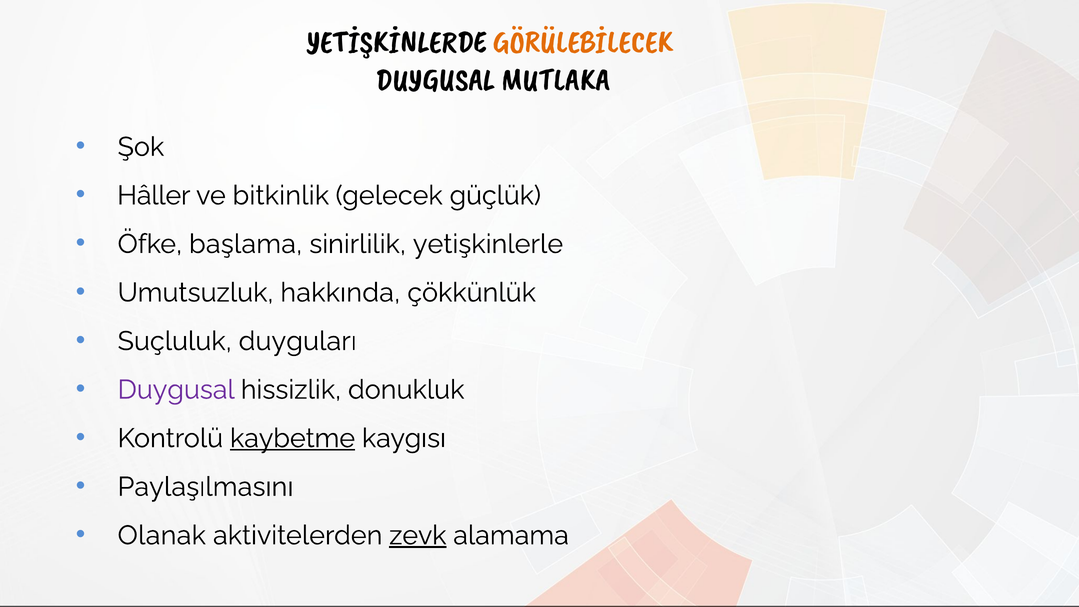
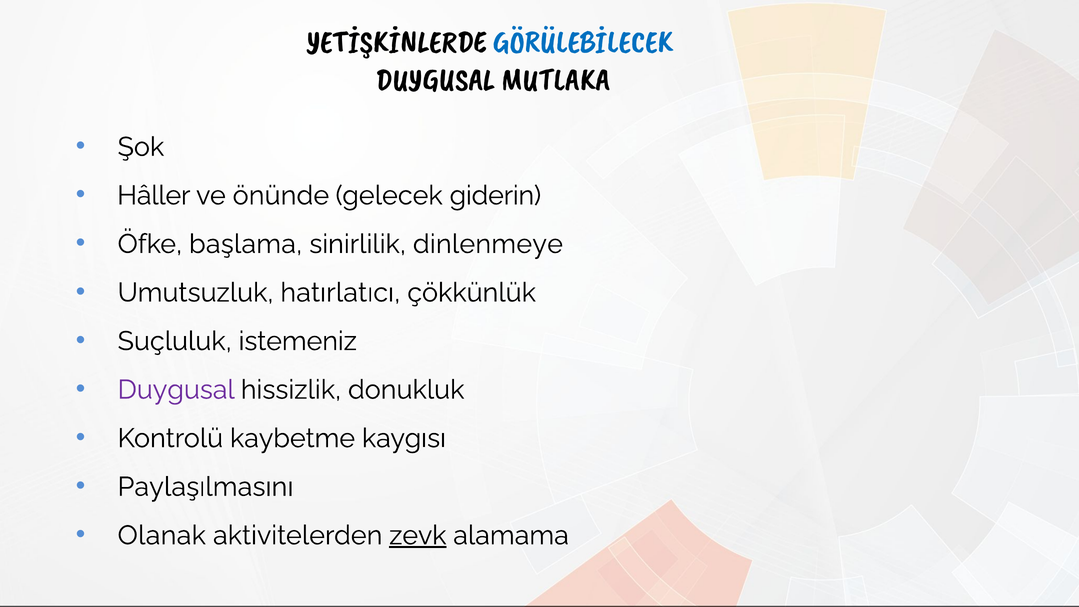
GÖRÜLEBİLECEK colour: orange -> blue (583, 42)
bitkinlik: bitkinlik -> önünde (281, 195)
güçlük: güçlük -> giderin (495, 195)
yetişkinlerle: yetişkinlerle -> dinlenmeye (488, 244)
hakkında: hakkında -> hatırlatıcı (340, 293)
duyguları: duyguları -> istemeniz (298, 341)
kaybetme underline: present -> none (293, 438)
